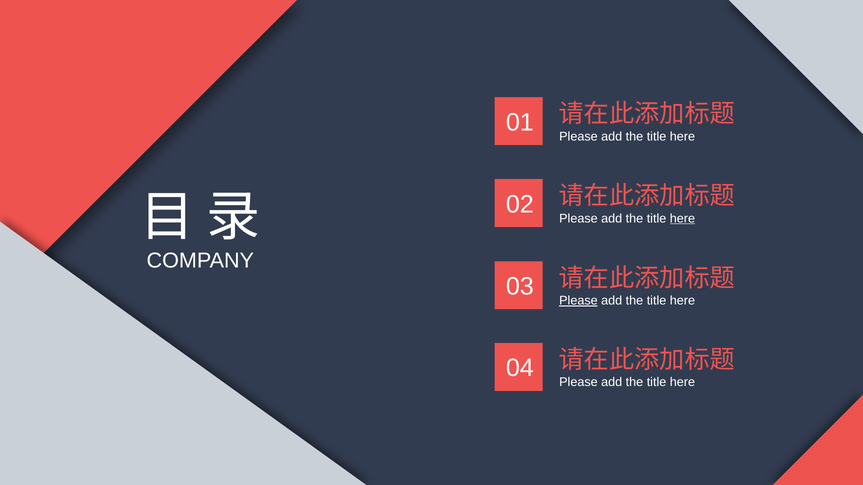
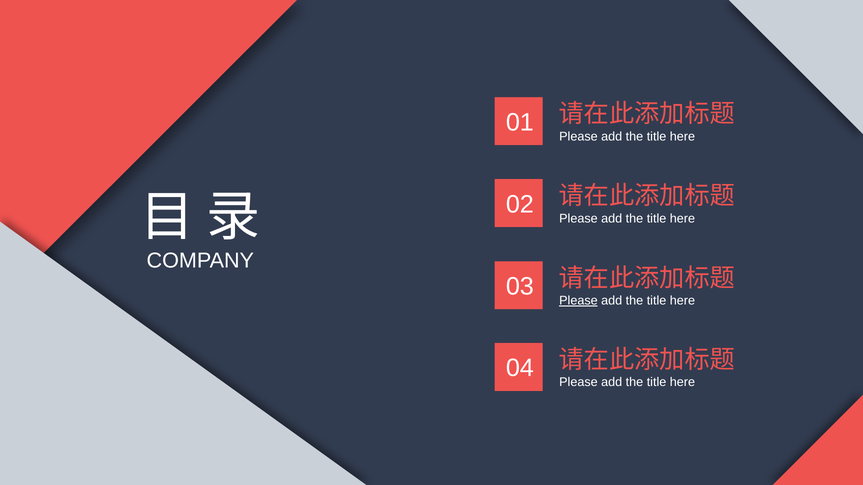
here underline: present -> none (682, 219)
